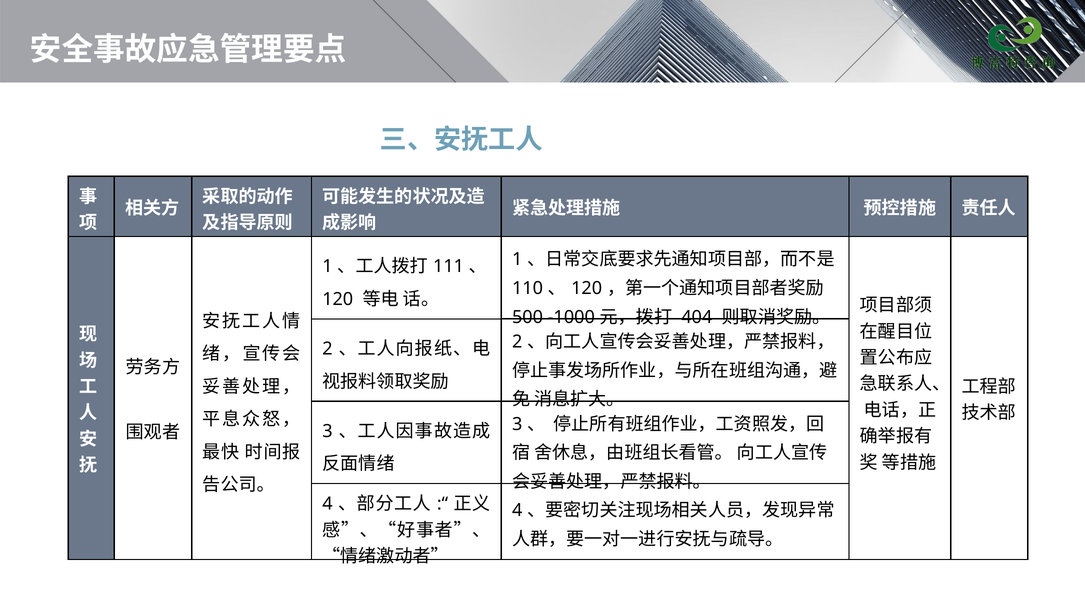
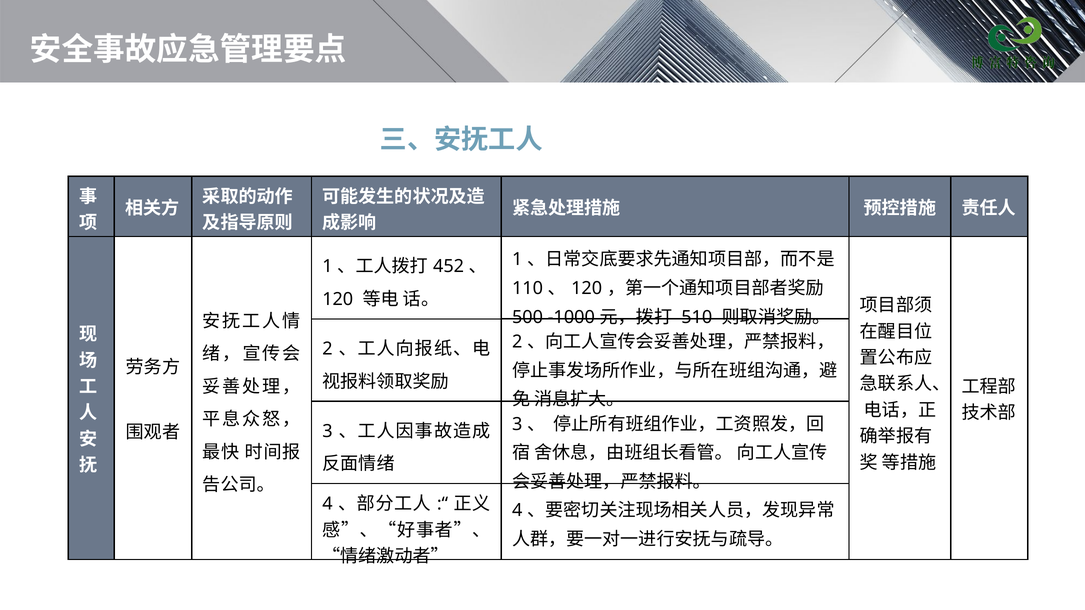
111: 111 -> 452 (449, 267)
404: 404 -> 510 (697, 317)
